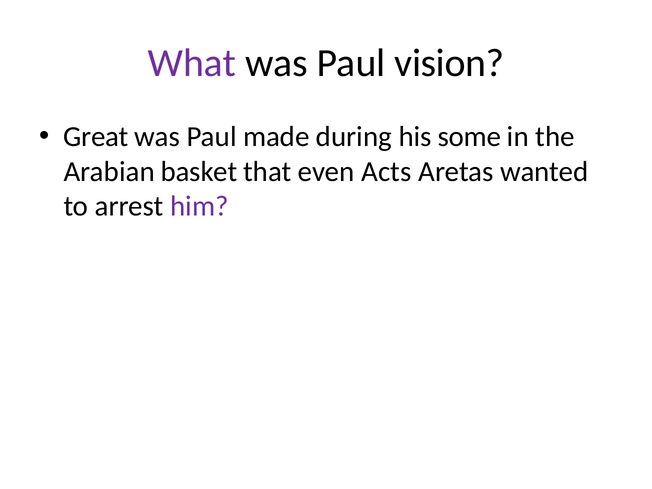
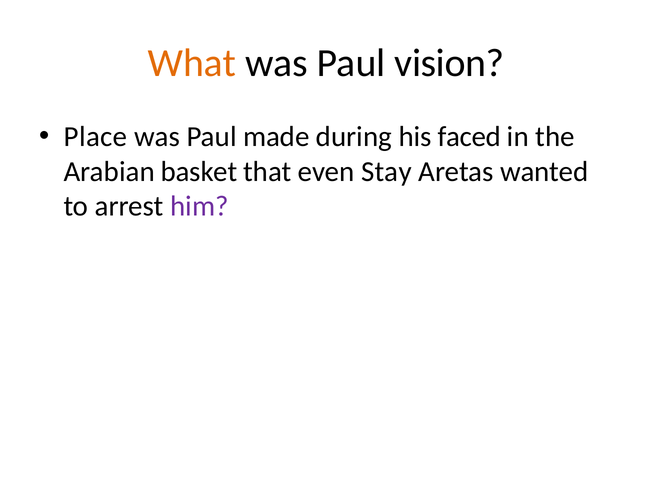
What colour: purple -> orange (192, 63)
Great: Great -> Place (96, 137)
some: some -> faced (469, 137)
Acts: Acts -> Stay (386, 172)
